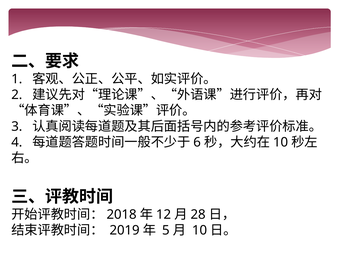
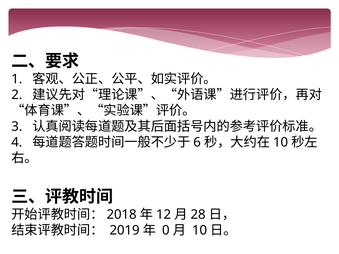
5: 5 -> 0 (166, 231)
